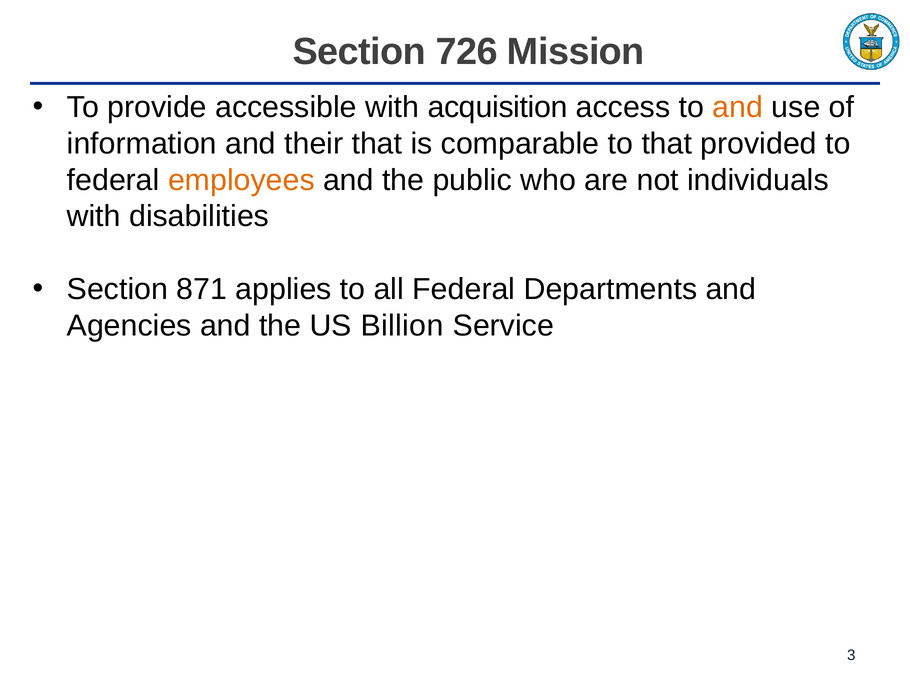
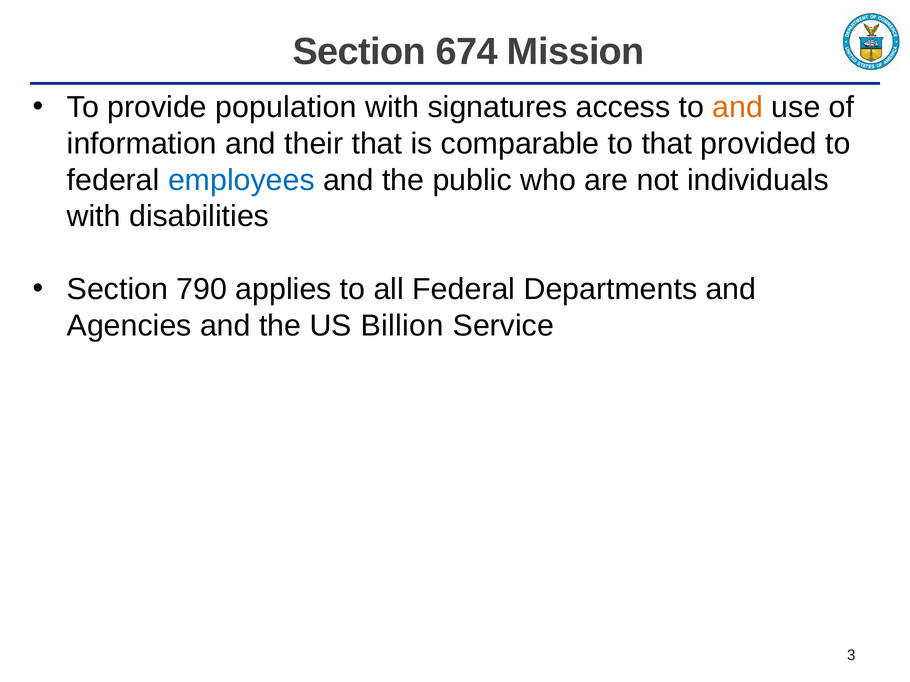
726: 726 -> 674 (467, 52)
accessible: accessible -> population (286, 107)
acquisition: acquisition -> signatures (498, 107)
employees colour: orange -> blue (241, 180)
871: 871 -> 790 (202, 289)
